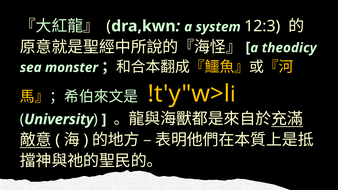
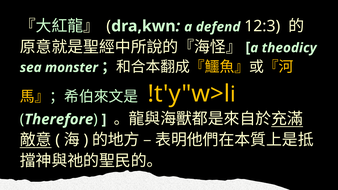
system: system -> defend (218, 27)
University: University -> Therefore (59, 119)
